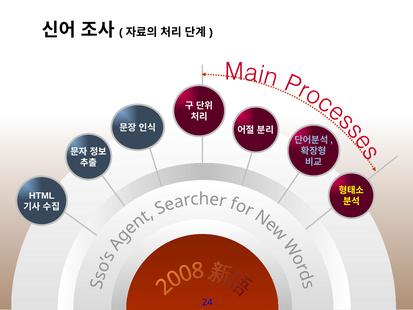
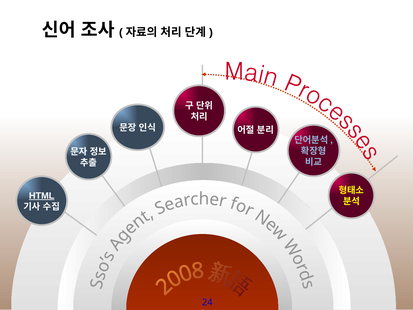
HTML underline: none -> present (42, 196)
